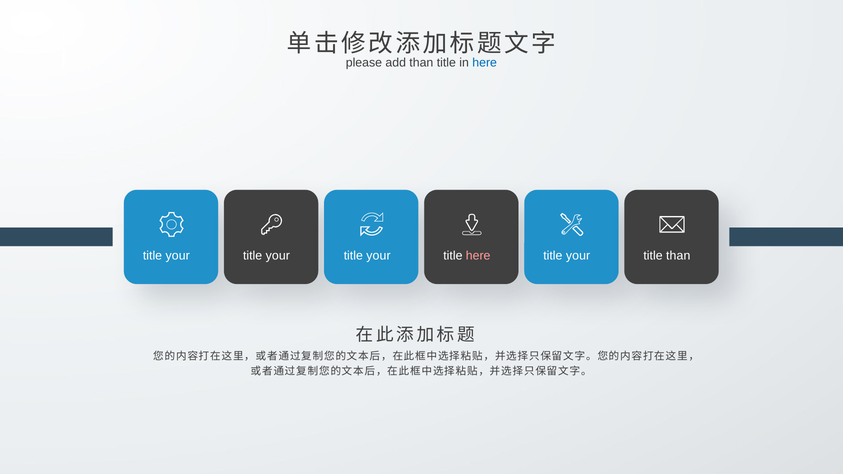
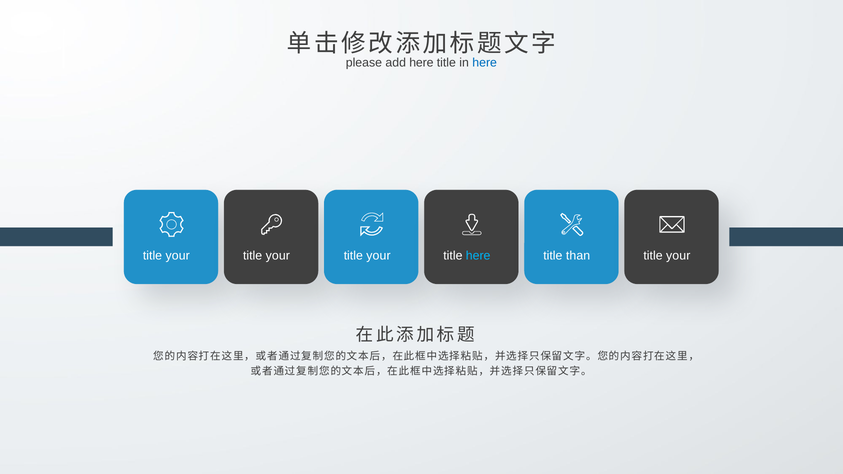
add than: than -> here (421, 63)
here colour: pink -> light blue (478, 256)
your: your -> than (578, 256)
than: than -> your (678, 256)
